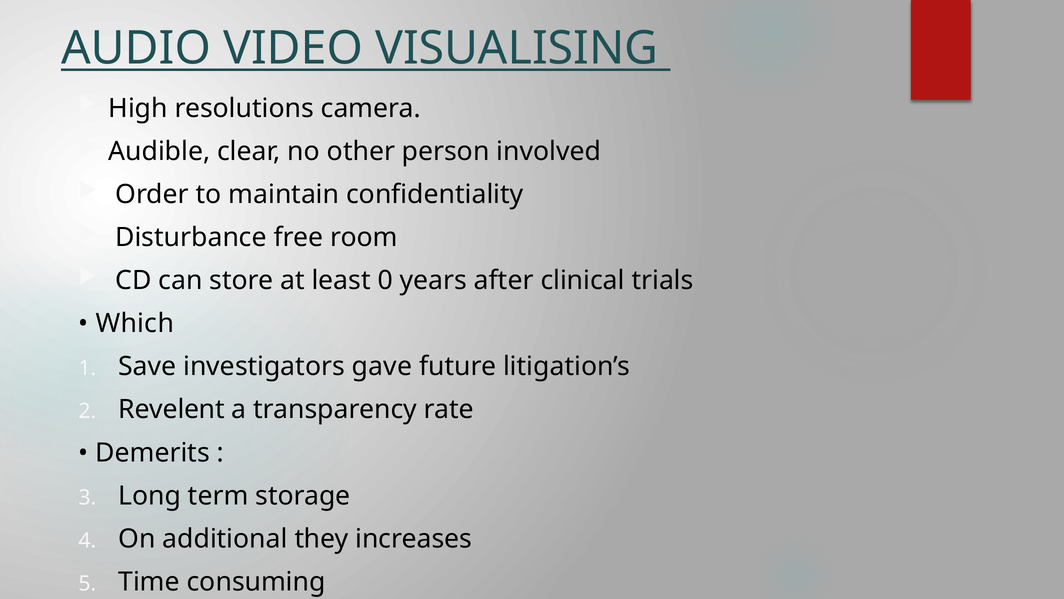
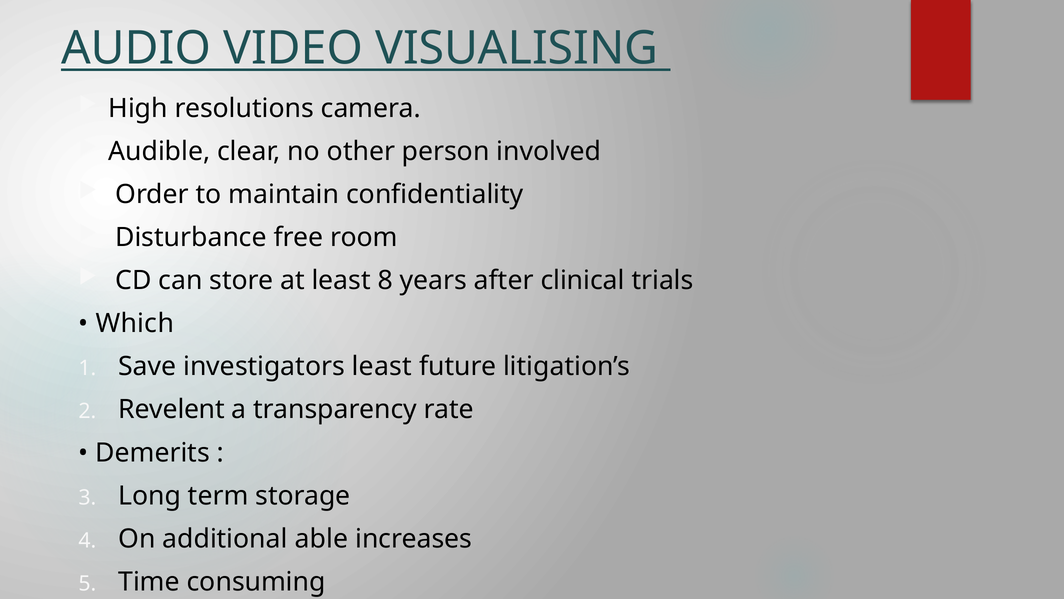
0: 0 -> 8 (385, 280)
investigators gave: gave -> least (382, 366)
they: they -> able (321, 538)
